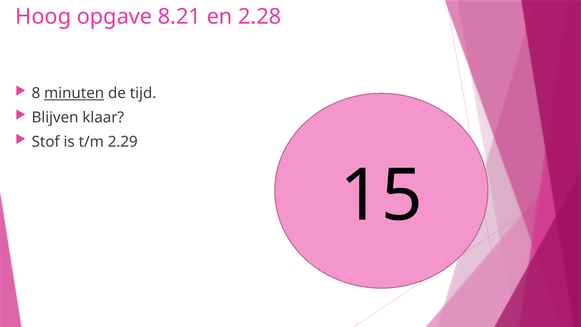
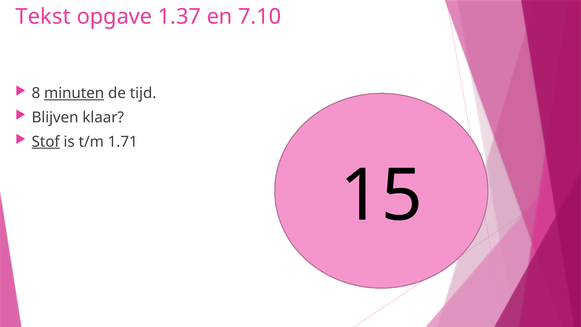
Hoog: Hoog -> Tekst (43, 17)
8.21: 8.21 -> 1.37 (179, 17)
2.28: 2.28 -> 7.10 (260, 17)
Stof underline: none -> present (46, 142)
2.29: 2.29 -> 1.71 (123, 142)
